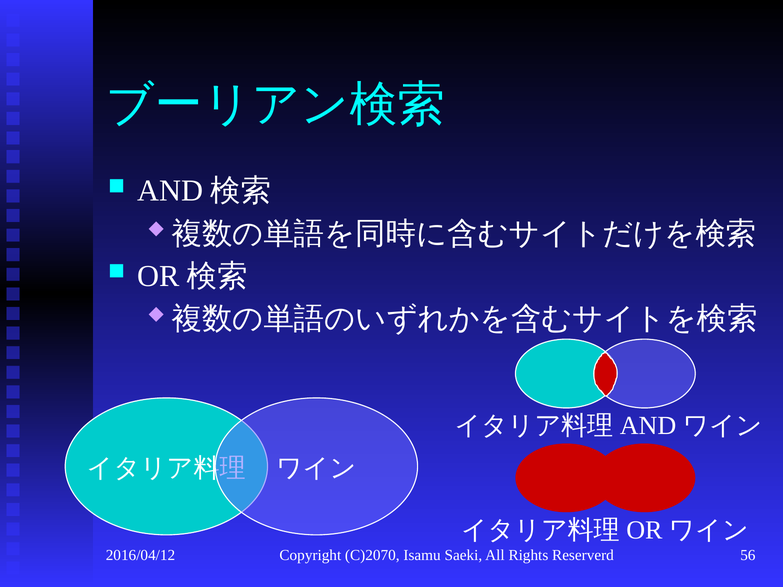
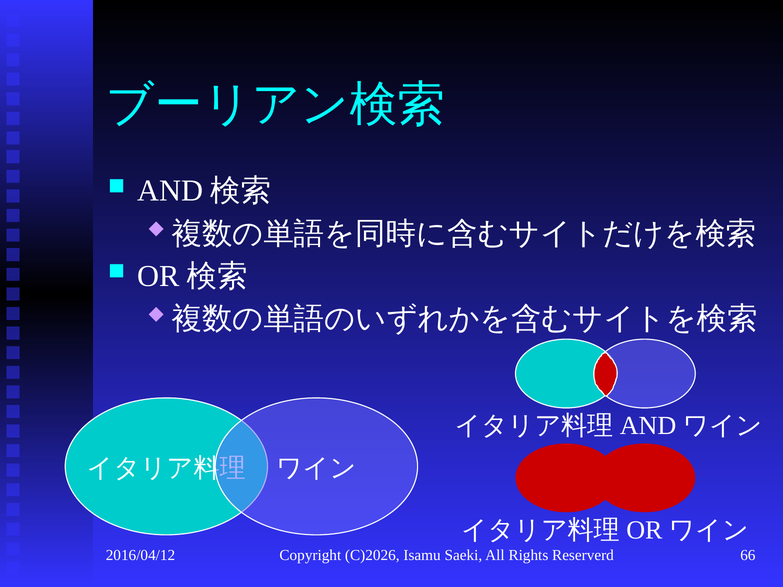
C)2070: C)2070 -> C)2026 (372, 556)
56: 56 -> 66 (748, 556)
